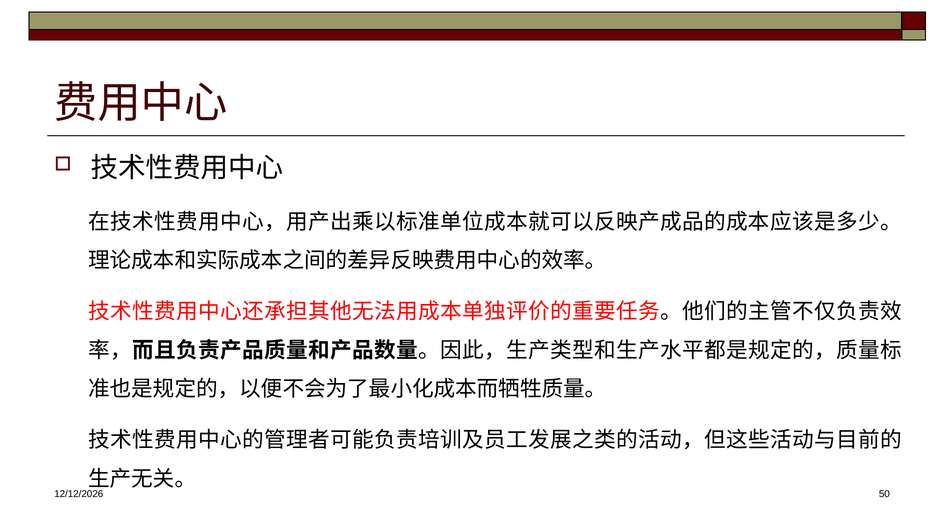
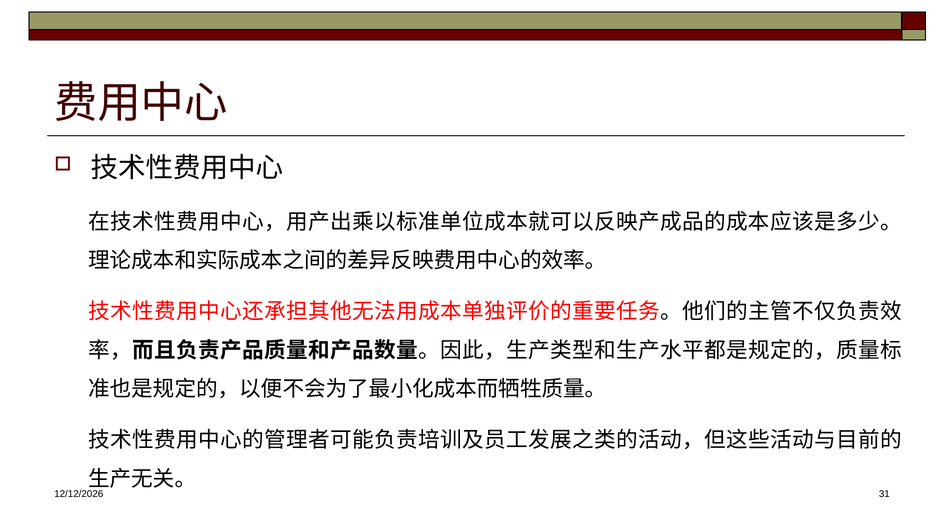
50: 50 -> 31 (884, 494)
